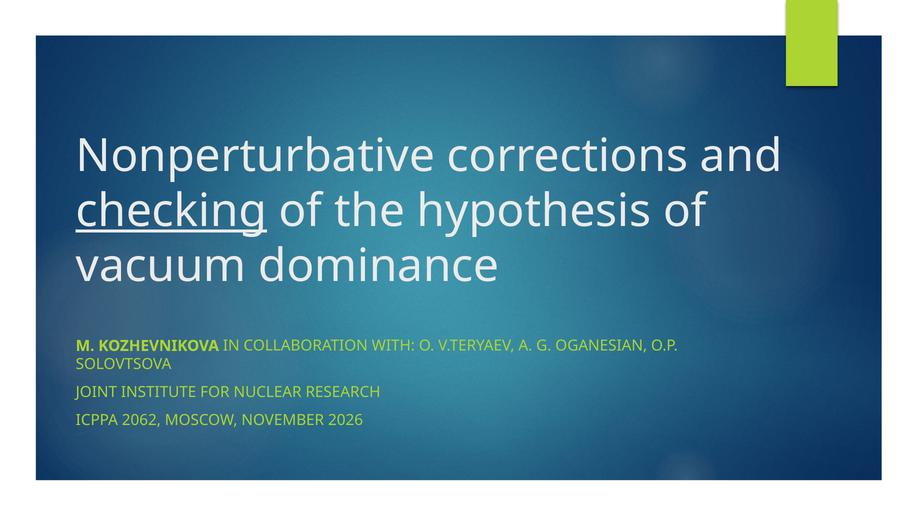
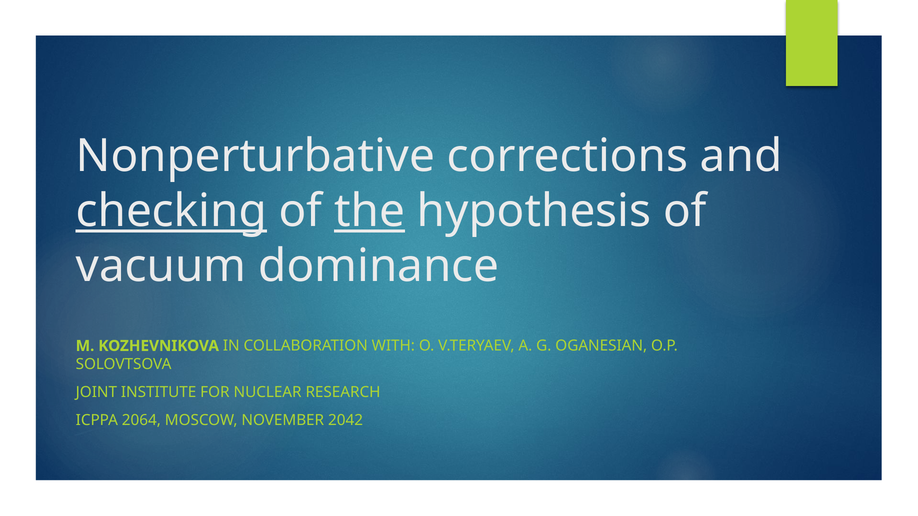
the underline: none -> present (370, 211)
2062: 2062 -> 2064 (141, 420)
2026: 2026 -> 2042 (346, 420)
